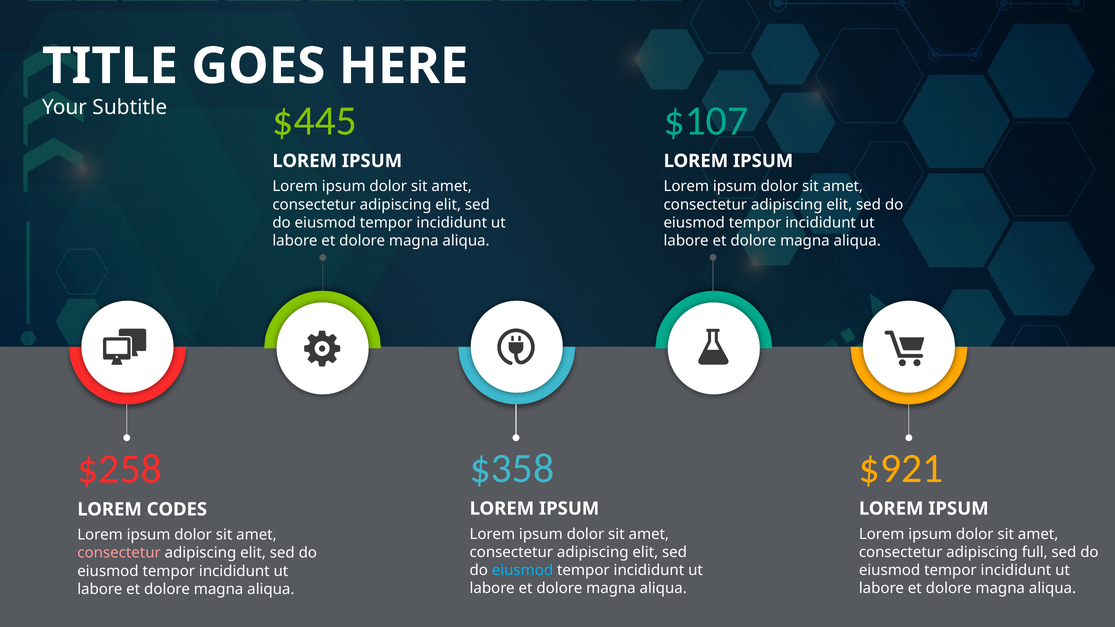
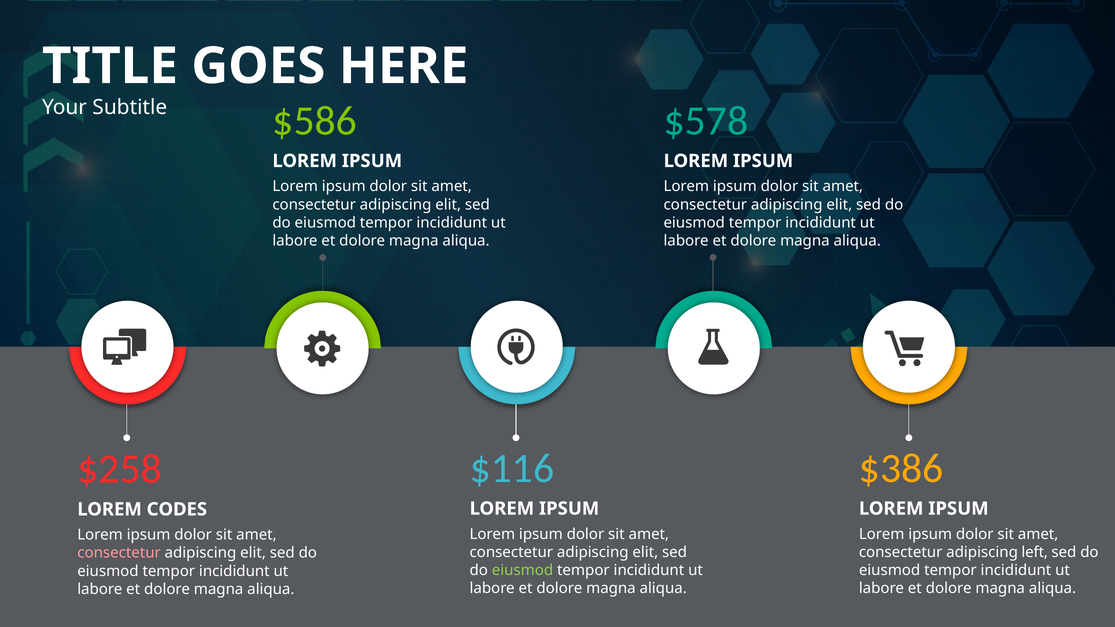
$445: $445 -> $586 (315, 121)
$107: $107 -> $578 (706, 121)
$358: $358 -> $116 (512, 469)
$921: $921 -> $386 (901, 469)
full: full -> left (1035, 552)
eiusmod colour: light blue -> light green (522, 571)
